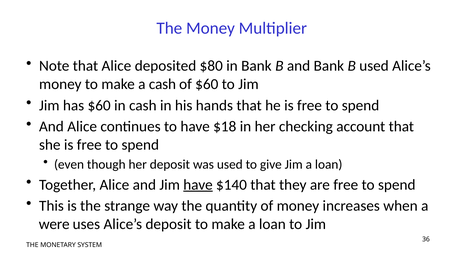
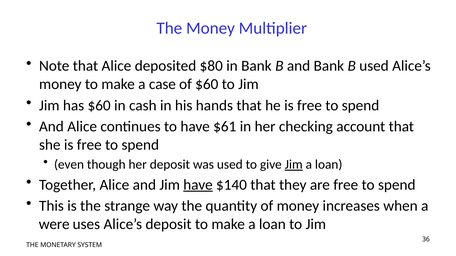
a cash: cash -> case (162, 84)
$18: $18 -> $61 (225, 127)
Jim underline: none -> present (294, 165)
